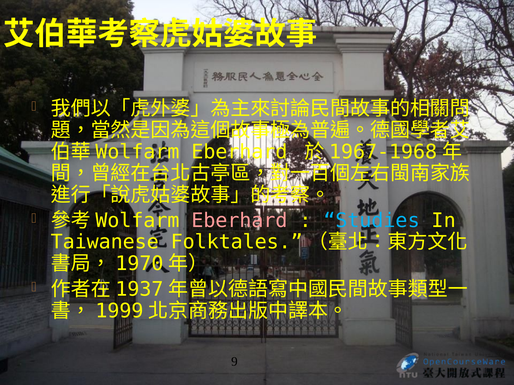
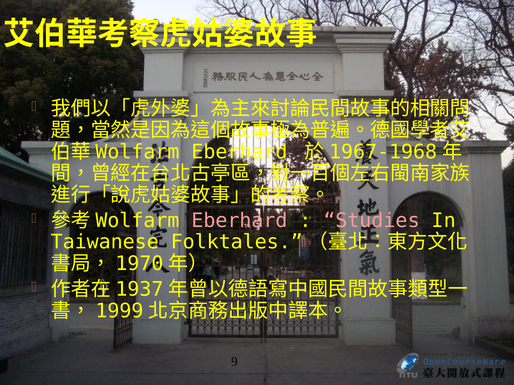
Studies colour: light blue -> pink (372, 221)
